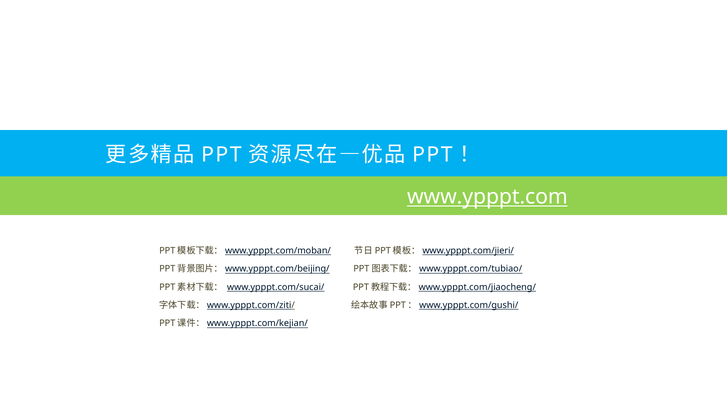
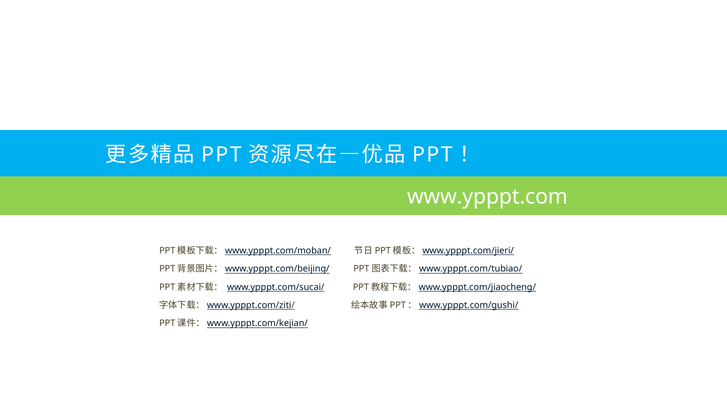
www.ypppt.com underline: present -> none (487, 197)
